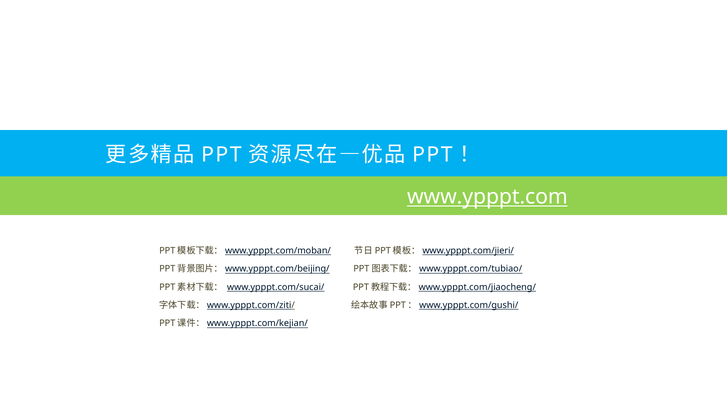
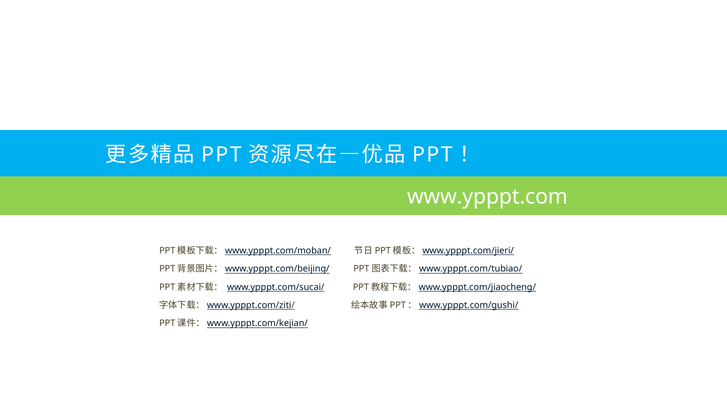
www.ypppt.com underline: present -> none (487, 197)
